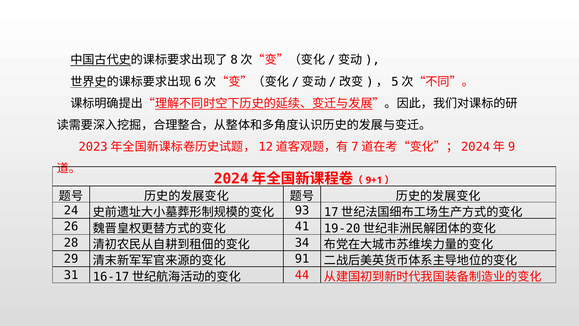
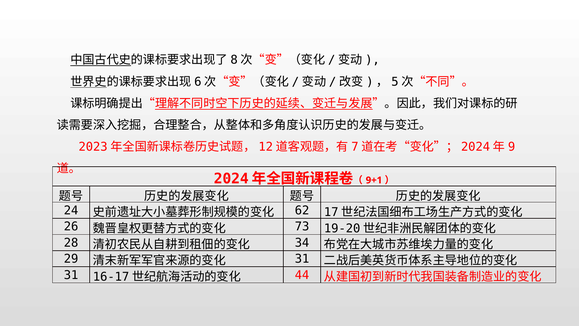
93: 93 -> 62 (302, 210)
41: 41 -> 73 (302, 226)
91: 91 -> 31 (302, 259)
